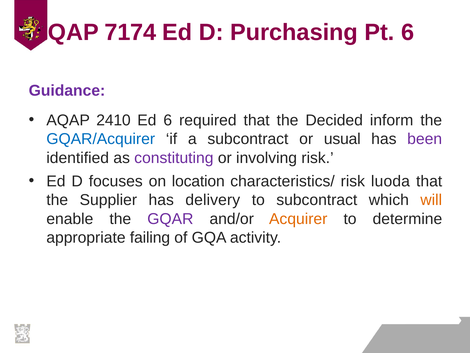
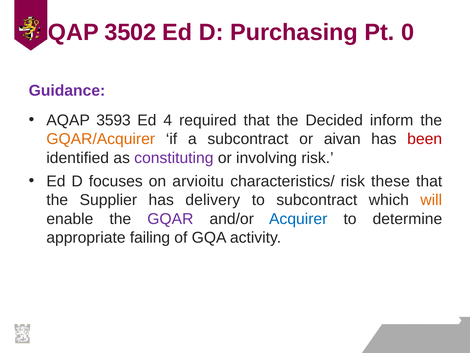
7174: 7174 -> 3502 (130, 32)
Pt 6: 6 -> 0 (408, 32)
2410: 2410 -> 3593 (113, 120)
Ed 6: 6 -> 4 (168, 120)
GQAR/Acquirer colour: blue -> orange (101, 139)
usual: usual -> aivan (342, 139)
been colour: purple -> red (425, 139)
location: location -> arvioitu (198, 181)
luoda: luoda -> these (390, 181)
Acquirer colour: orange -> blue (298, 219)
